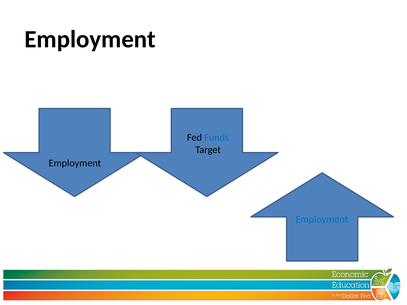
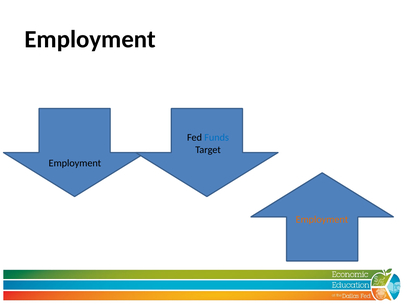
Employment colour: blue -> orange (322, 220)
